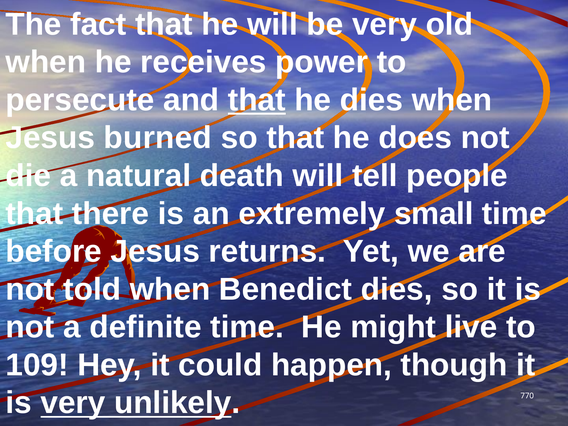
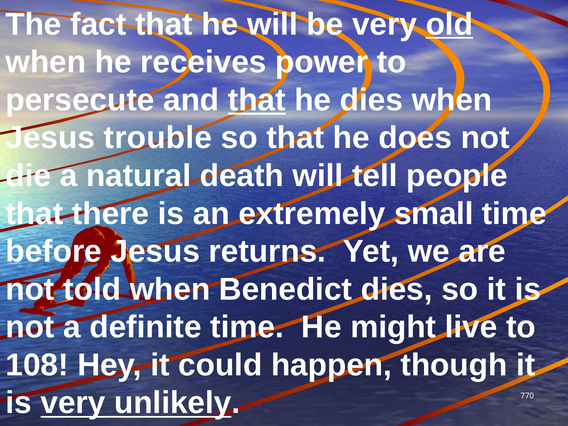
old underline: none -> present (449, 24)
burned: burned -> trouble (158, 138)
109: 109 -> 108 (37, 365)
